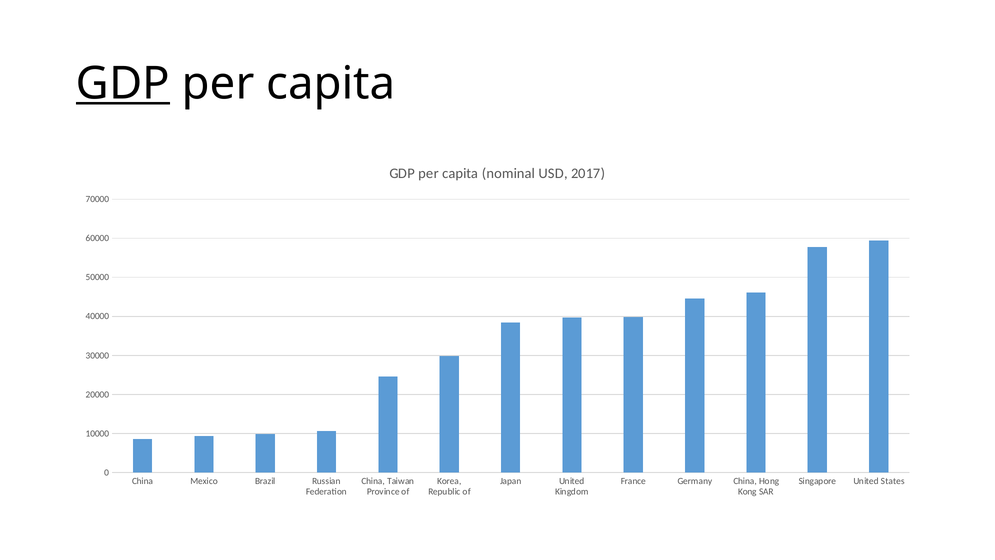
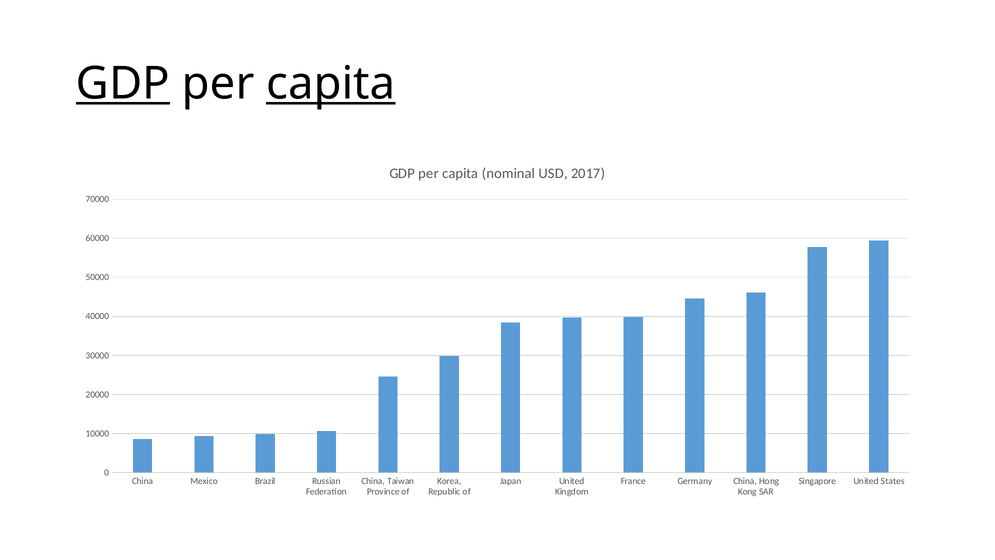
capita underline: none -> present (331, 84)
